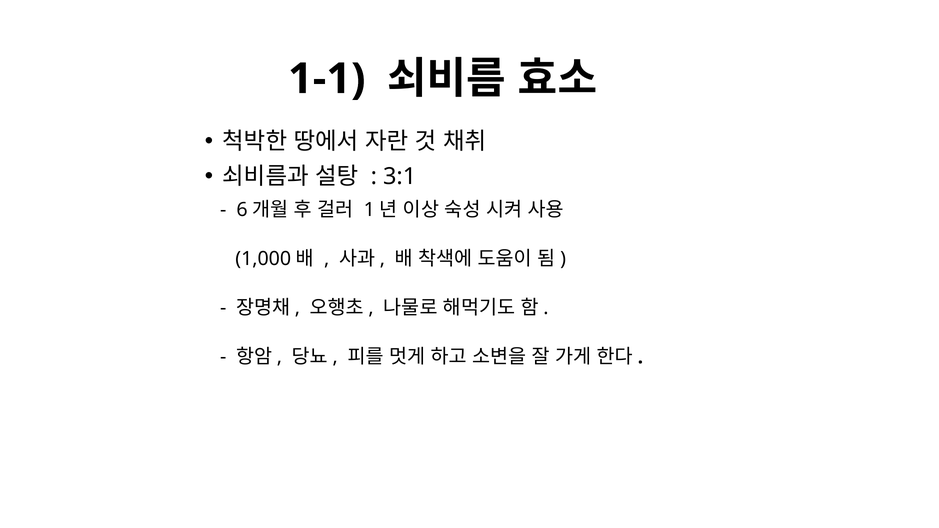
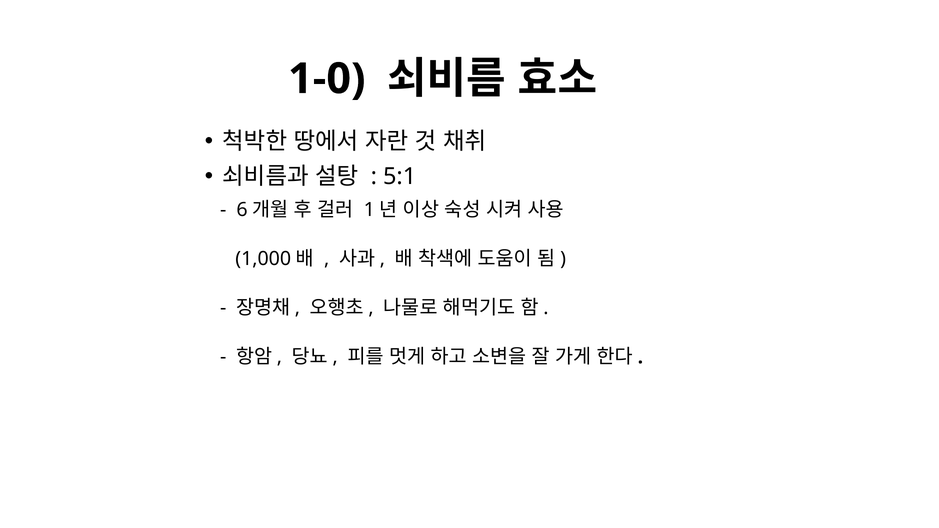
1-1: 1-1 -> 1-0 (327, 79)
3:1: 3:1 -> 5:1 (400, 177)
